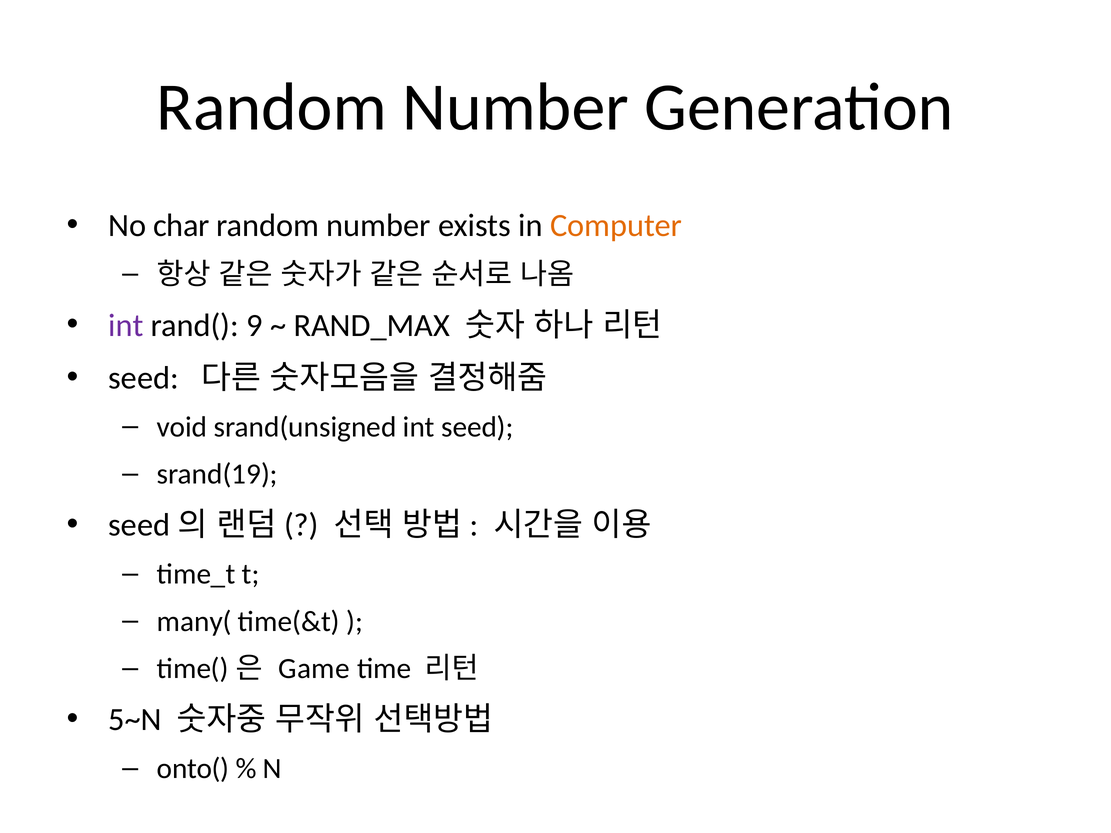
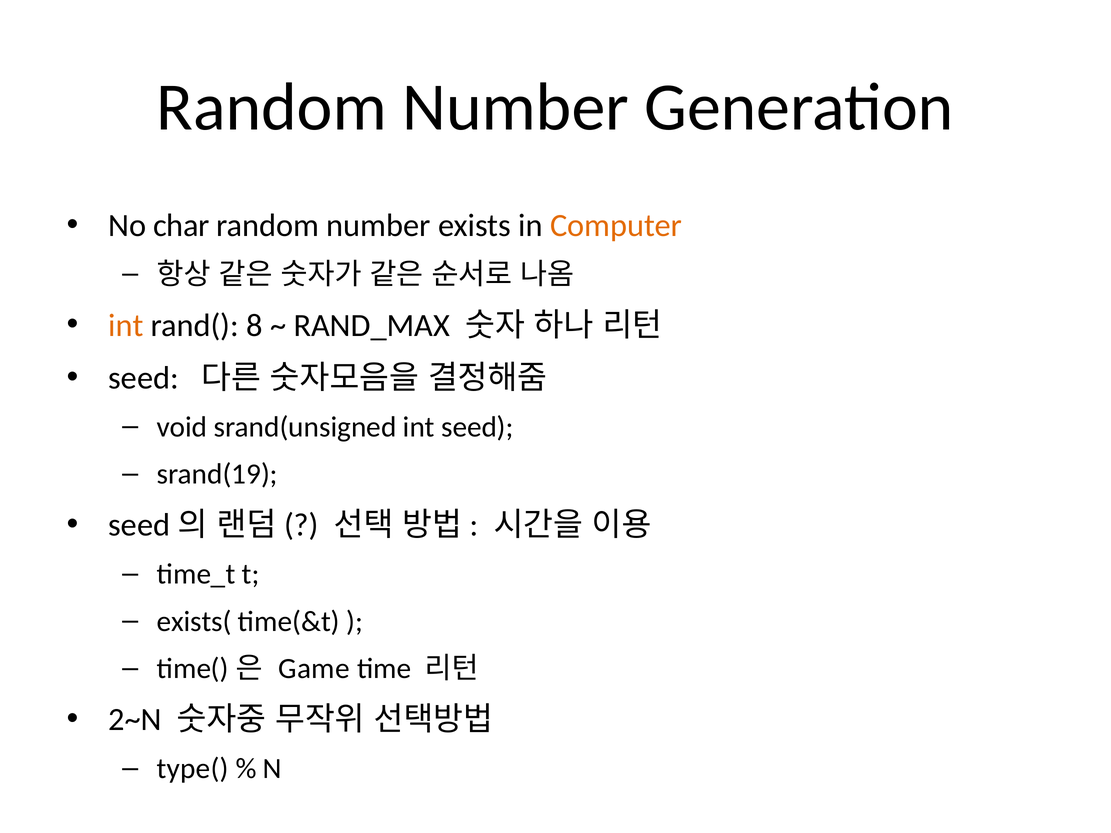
int colour: purple -> orange (126, 325)
9: 9 -> 8 (255, 325)
many(: many( -> exists( (194, 622)
5~N: 5~N -> 2~N (135, 720)
onto(: onto( -> type( (193, 769)
